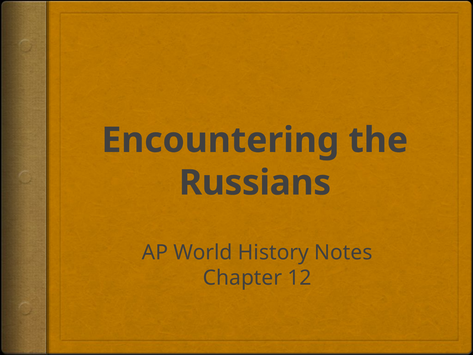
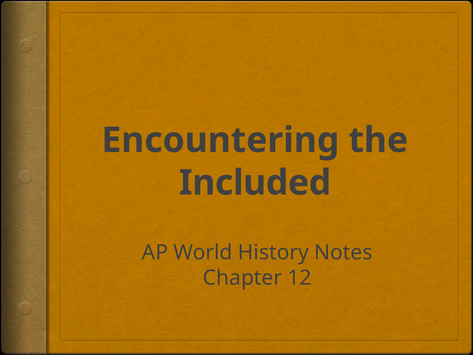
Russians: Russians -> Included (255, 183)
